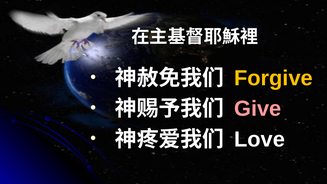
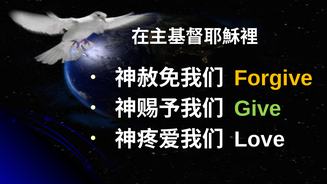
Give colour: pink -> light green (258, 109)
